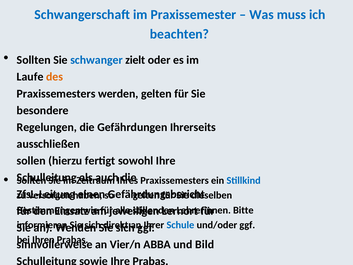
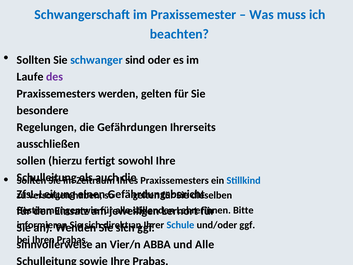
zielt: zielt -> sind (135, 60)
des colour: orange -> purple (55, 77)
und Bild: Bild -> Alle (205, 244)
